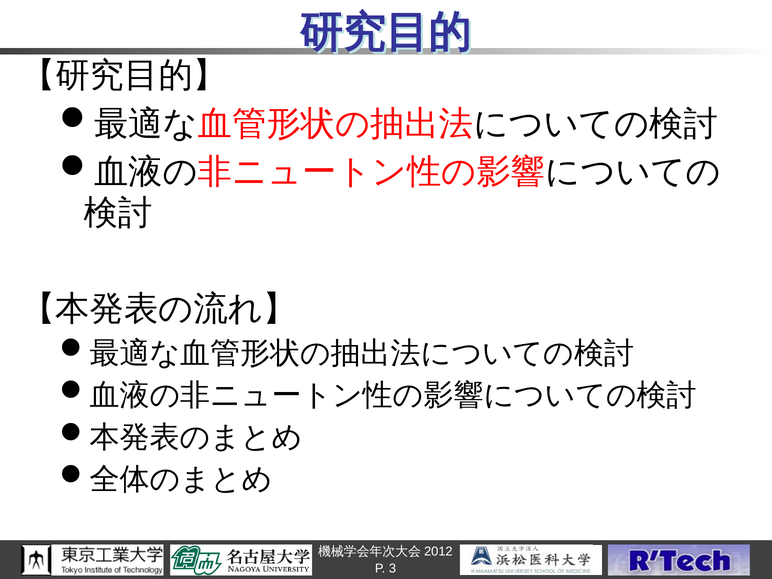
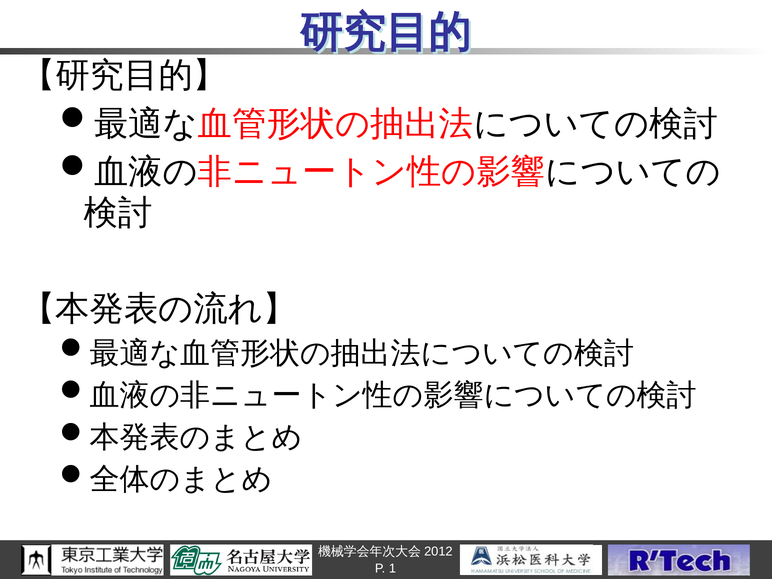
3: 3 -> 1 (392, 569)
